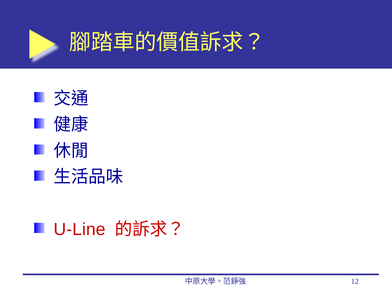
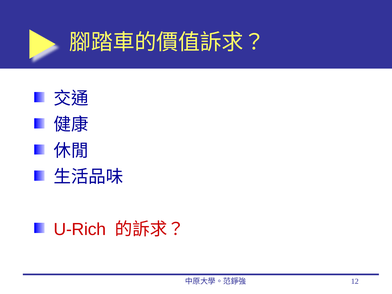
U-Line: U-Line -> U-Rich (80, 229)
